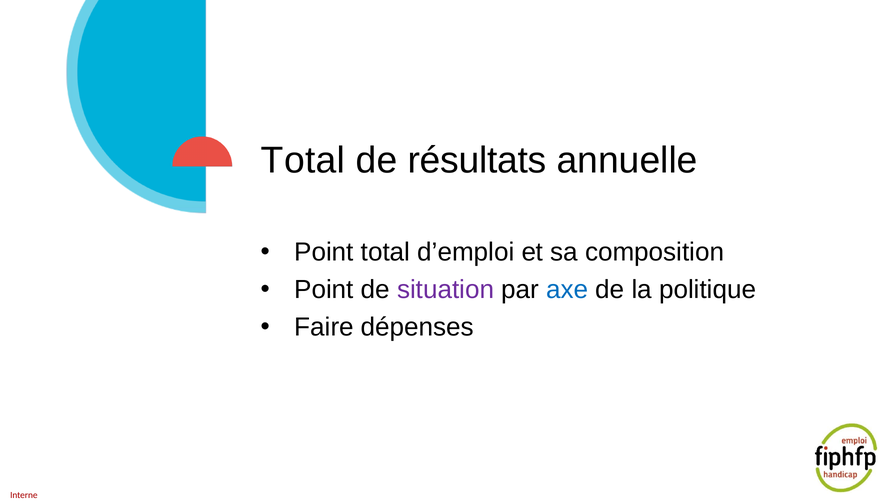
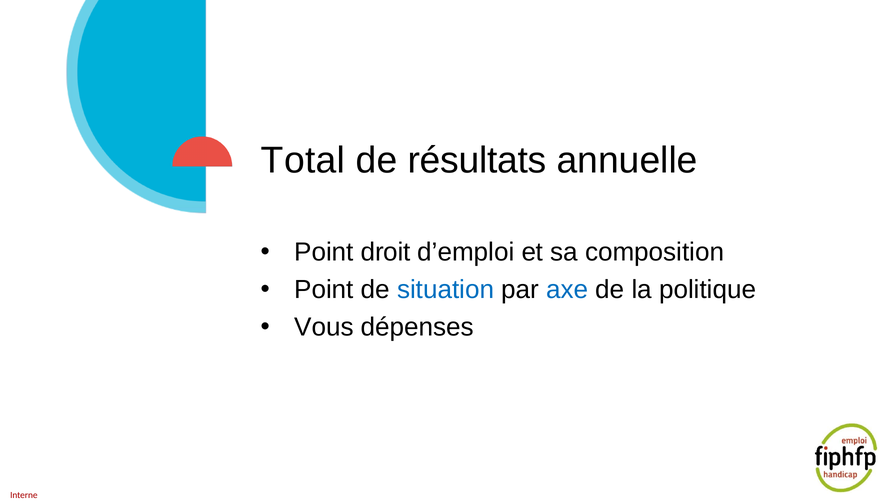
Point total: total -> droit (386, 252)
situation colour: purple -> blue (446, 289)
Faire: Faire -> Vous (324, 327)
